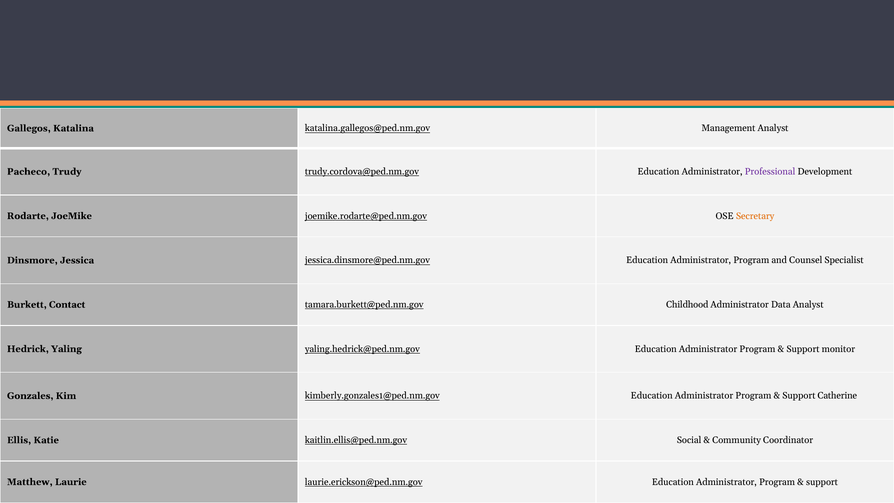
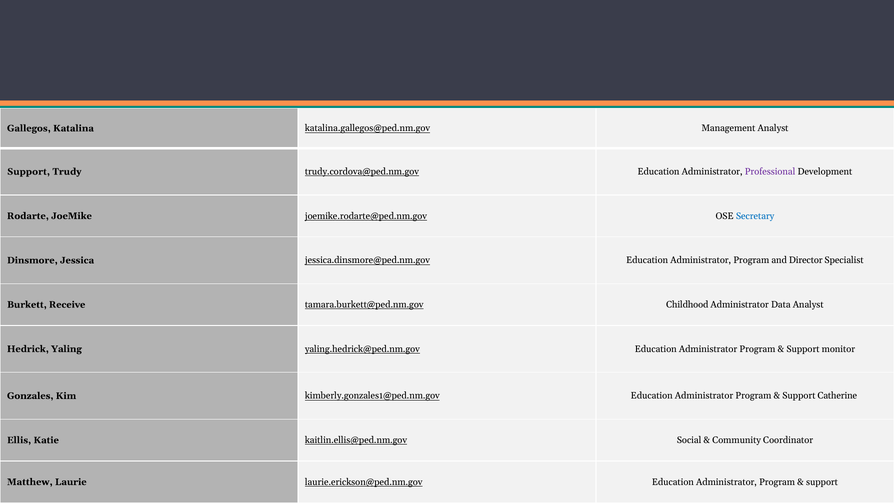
Pacheco: Pacheco -> Support (29, 172)
Secretary colour: orange -> blue (755, 216)
Counsel: Counsel -> Director (806, 260)
Burkett Contact: Contact -> Receive (67, 305)
